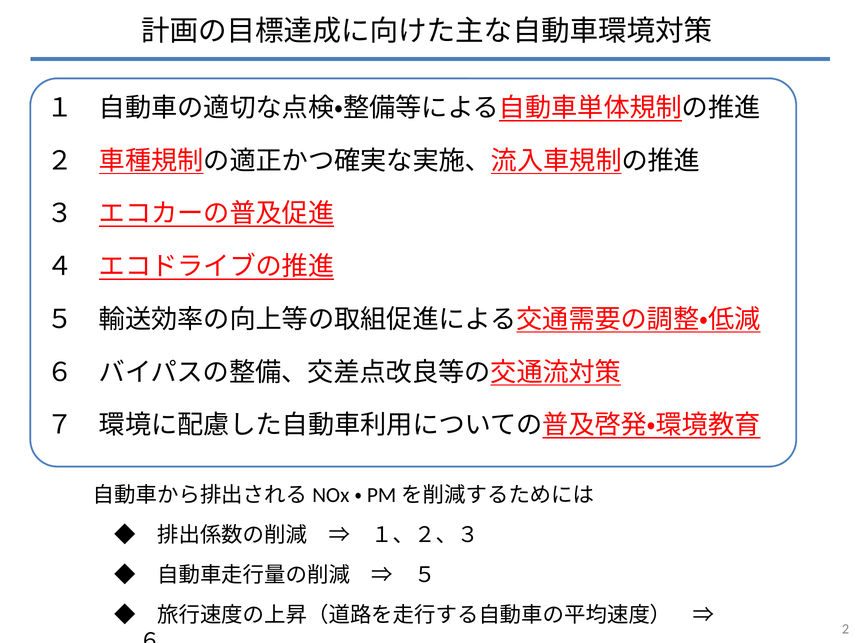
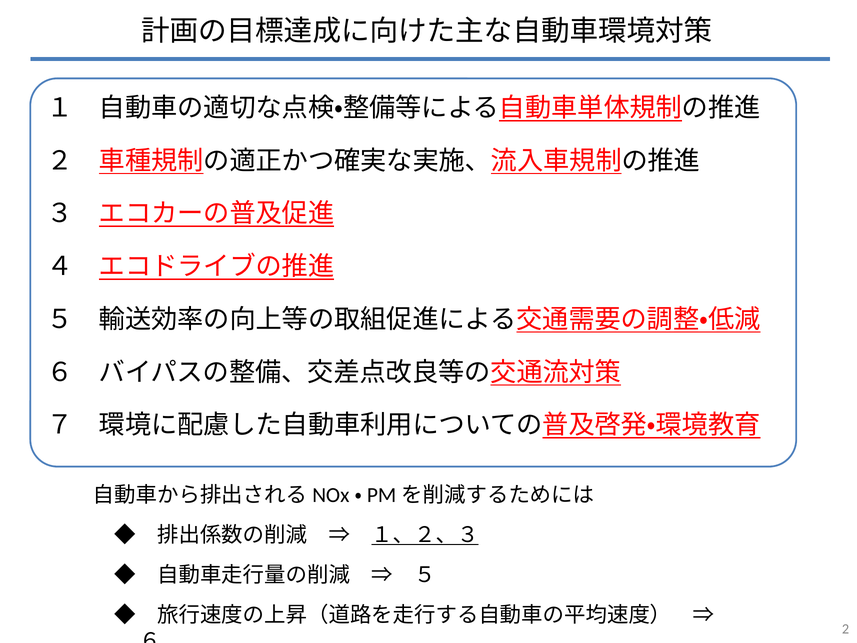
１、２、３ underline: none -> present (425, 535)
